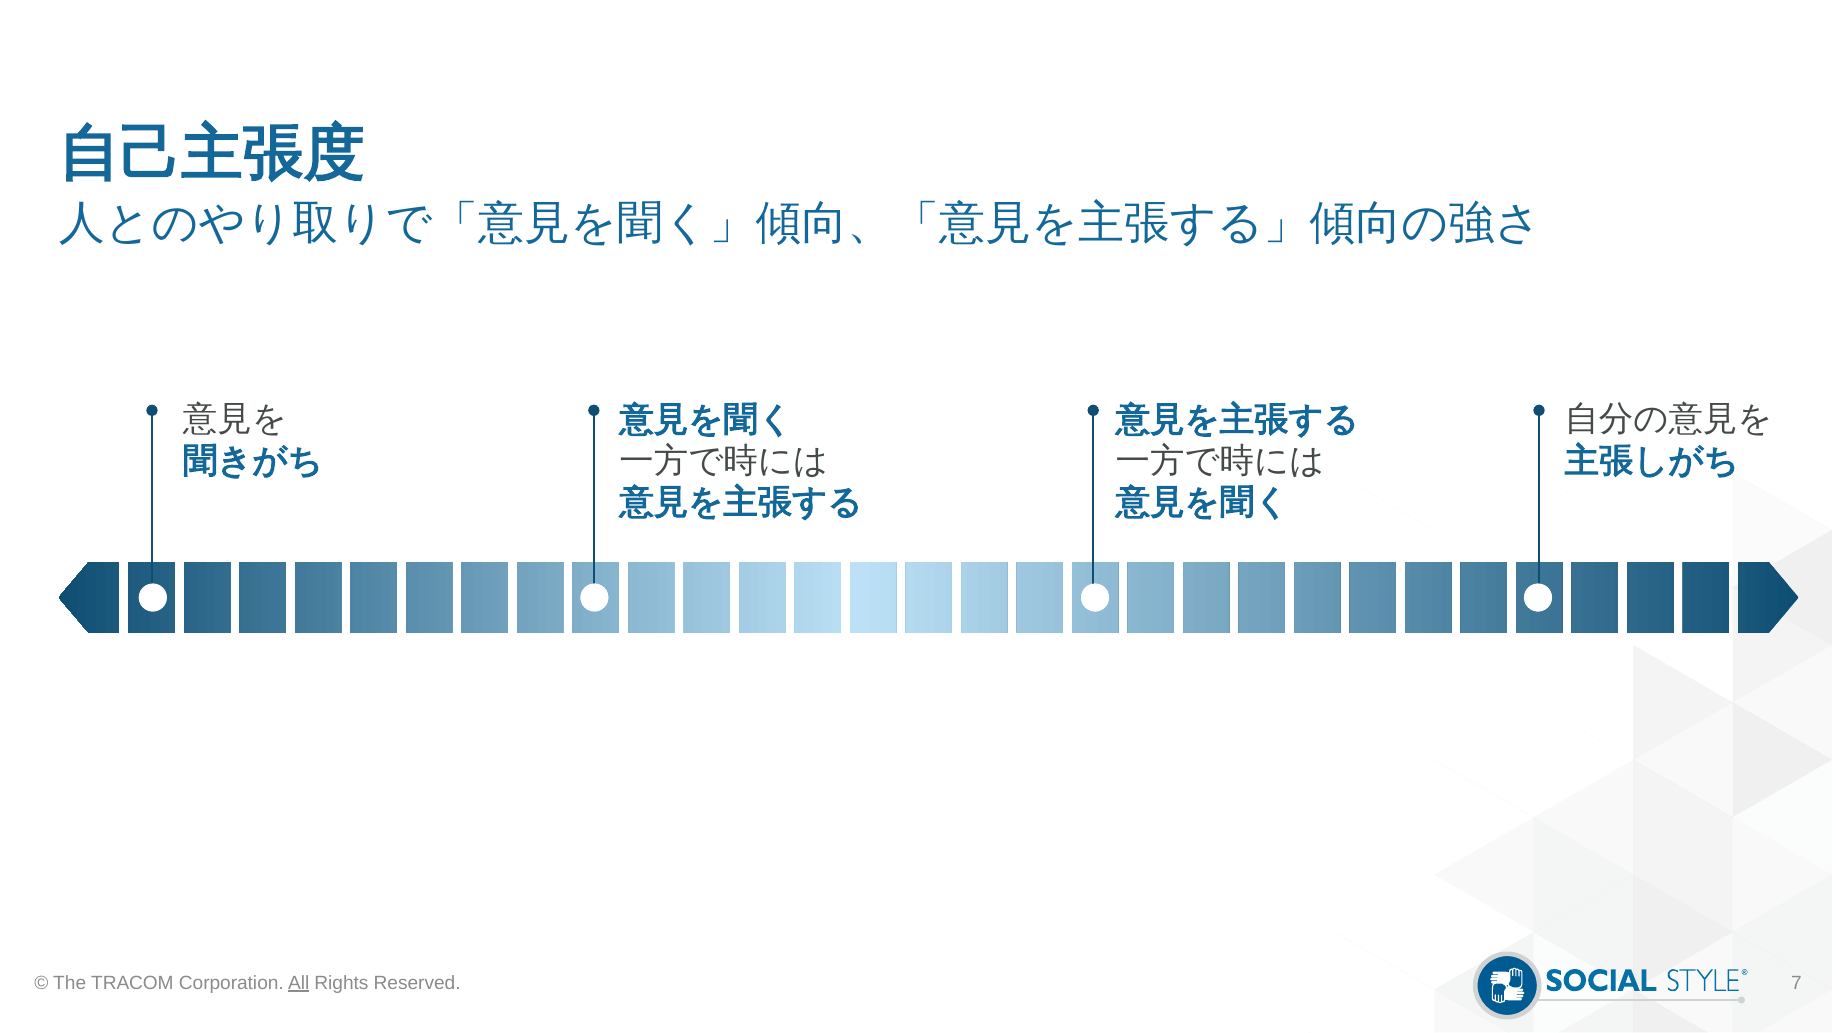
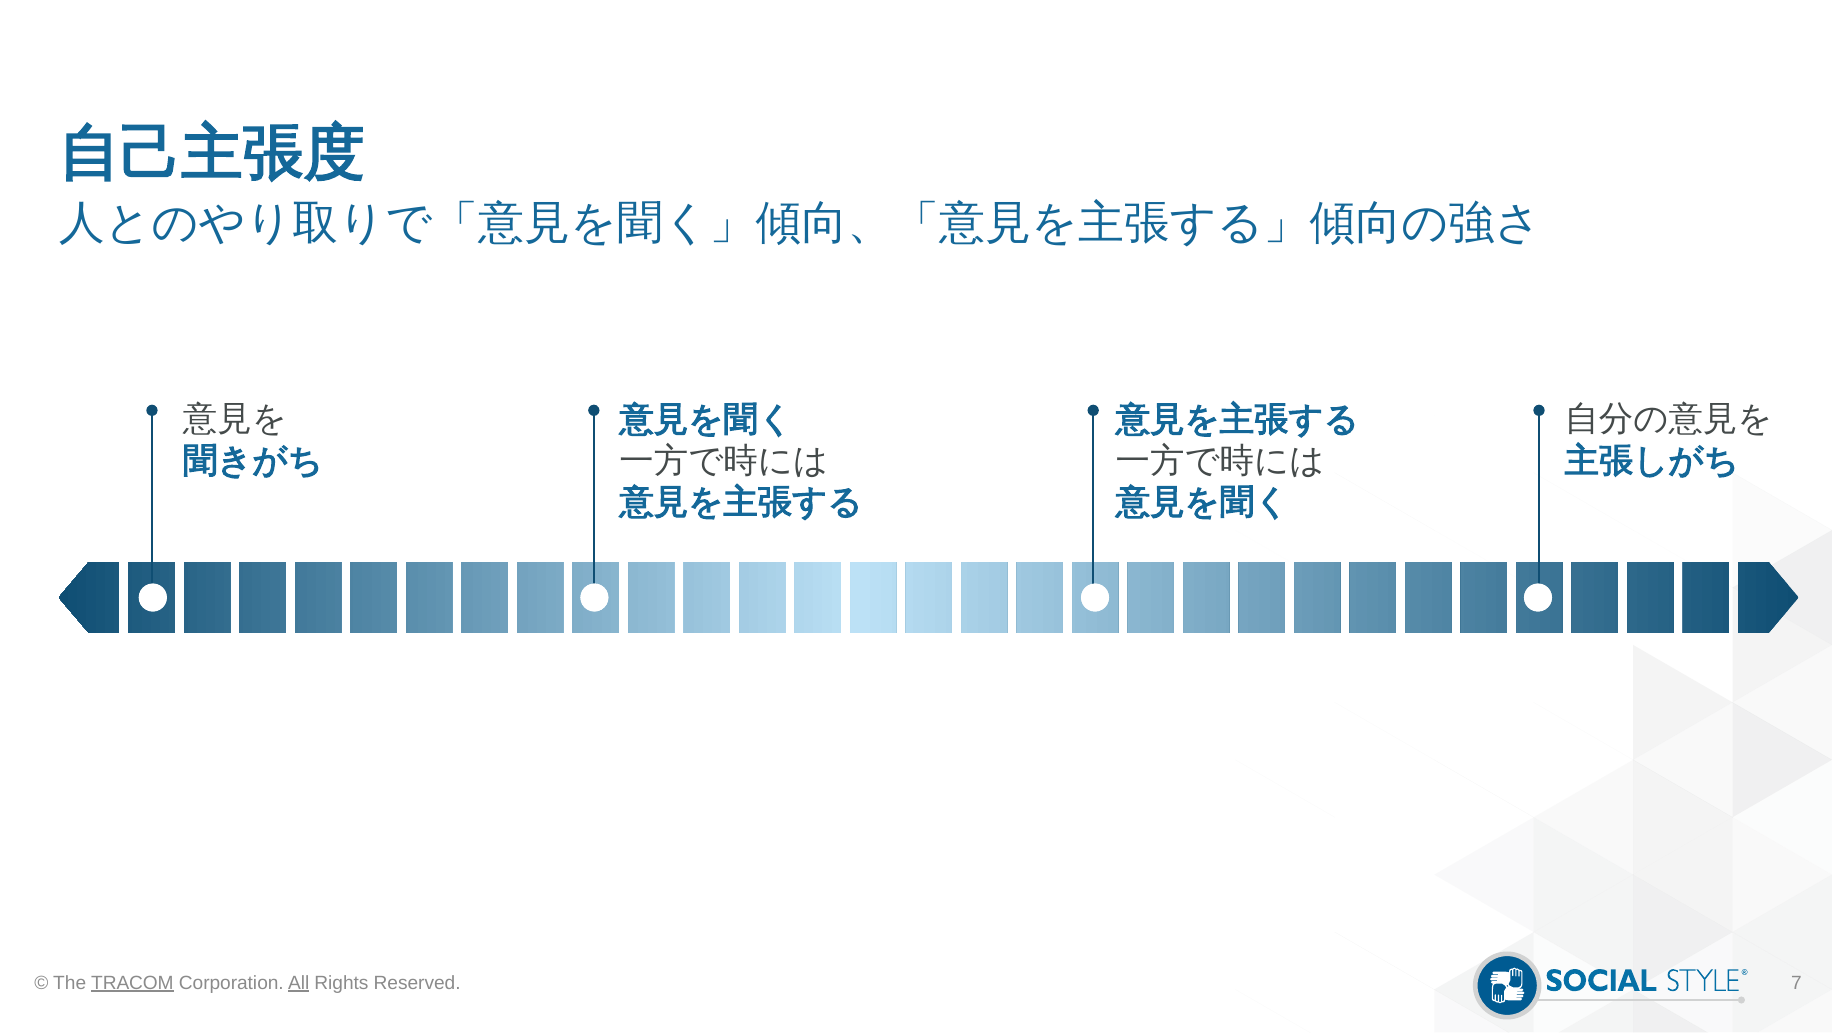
TRACOM underline: none -> present (132, 982)
